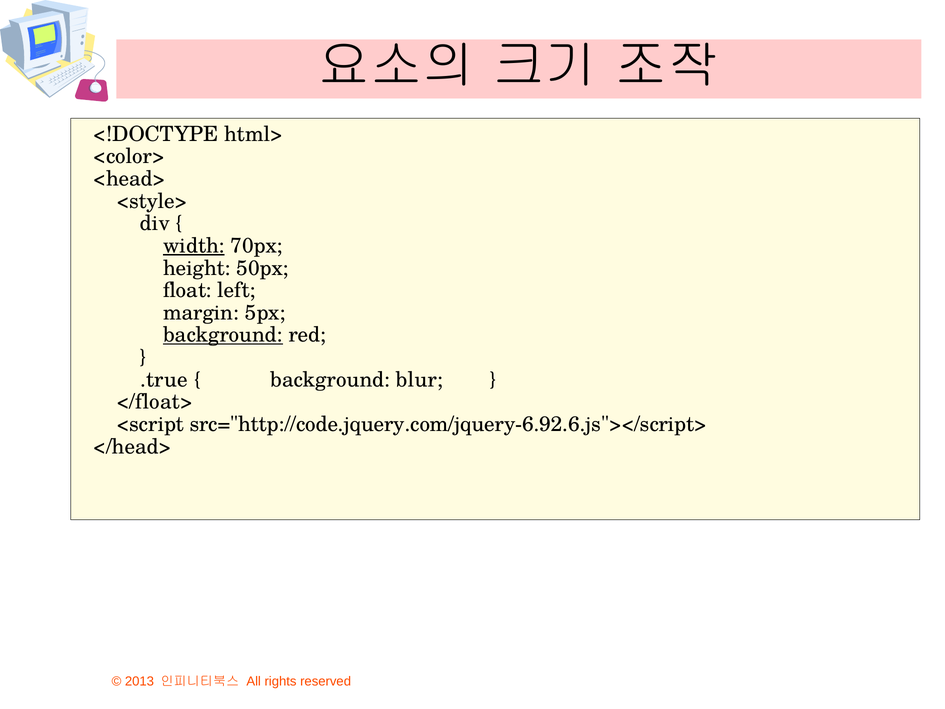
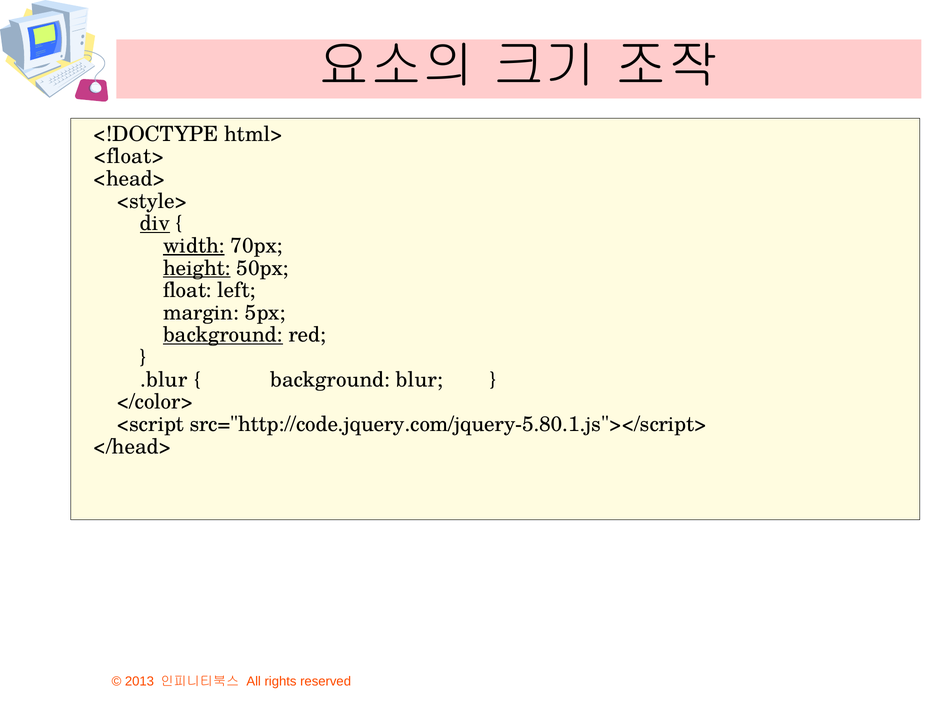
<color>: <color> -> <float> (129, 156)
div underline: none -> present (155, 223)
height underline: none -> present (197, 268)
.true: .true -> .blur (164, 380)
</float>: </float> -> </color> (155, 402)
src="http://code.jquery.com/jquery-6.92.6.js"></script>: src="http://code.jquery.com/jquery-6.92.6.js"></script> -> src="http://code.jquery.com/jquery-5.80.1.js"></script> (448, 424)
